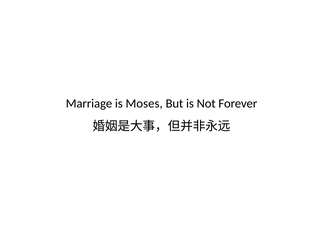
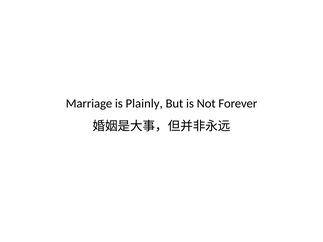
Moses: Moses -> Plainly (144, 104)
